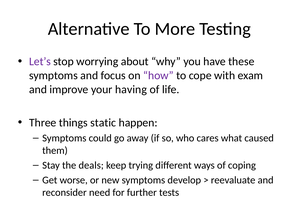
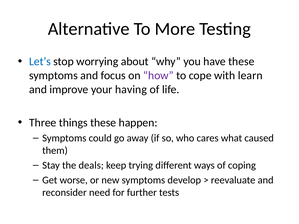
Let’s colour: purple -> blue (40, 62)
exam: exam -> learn (250, 76)
things static: static -> these (103, 123)
